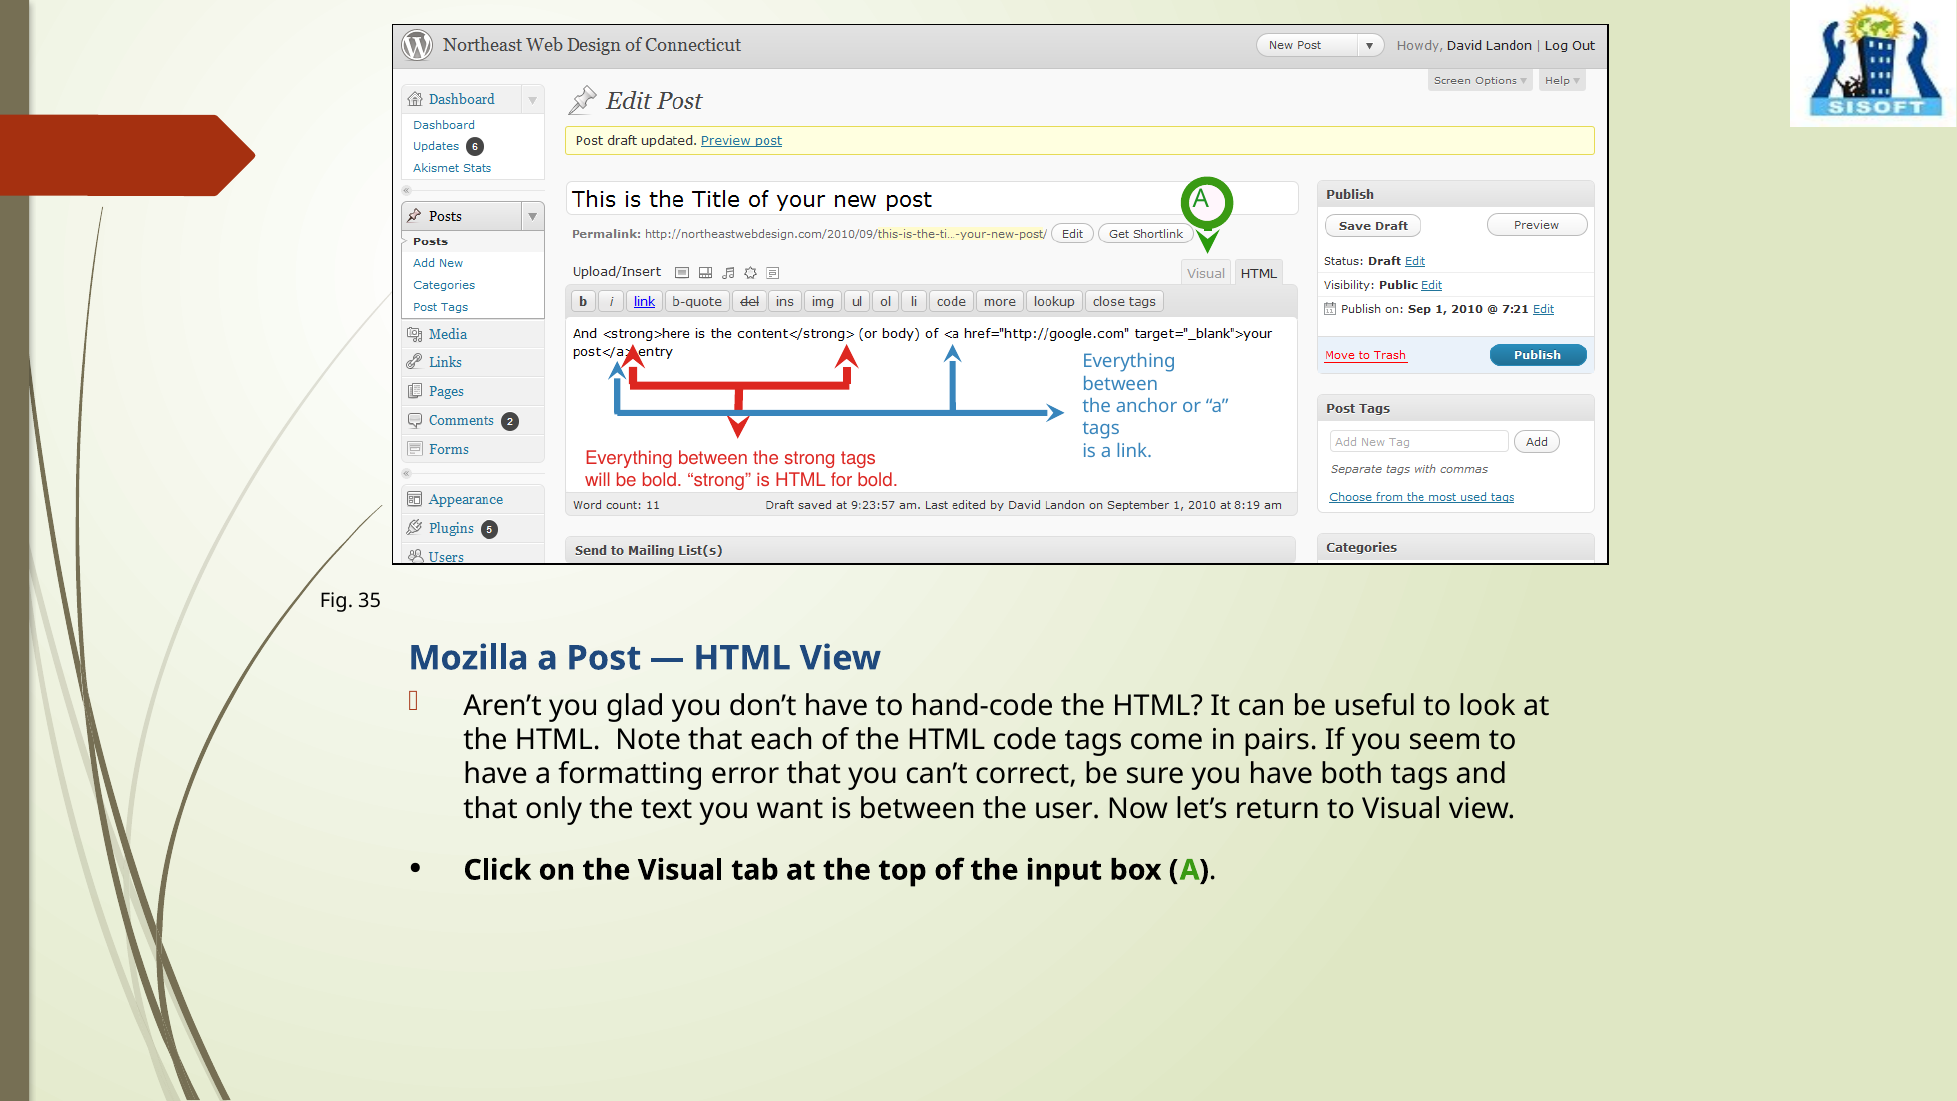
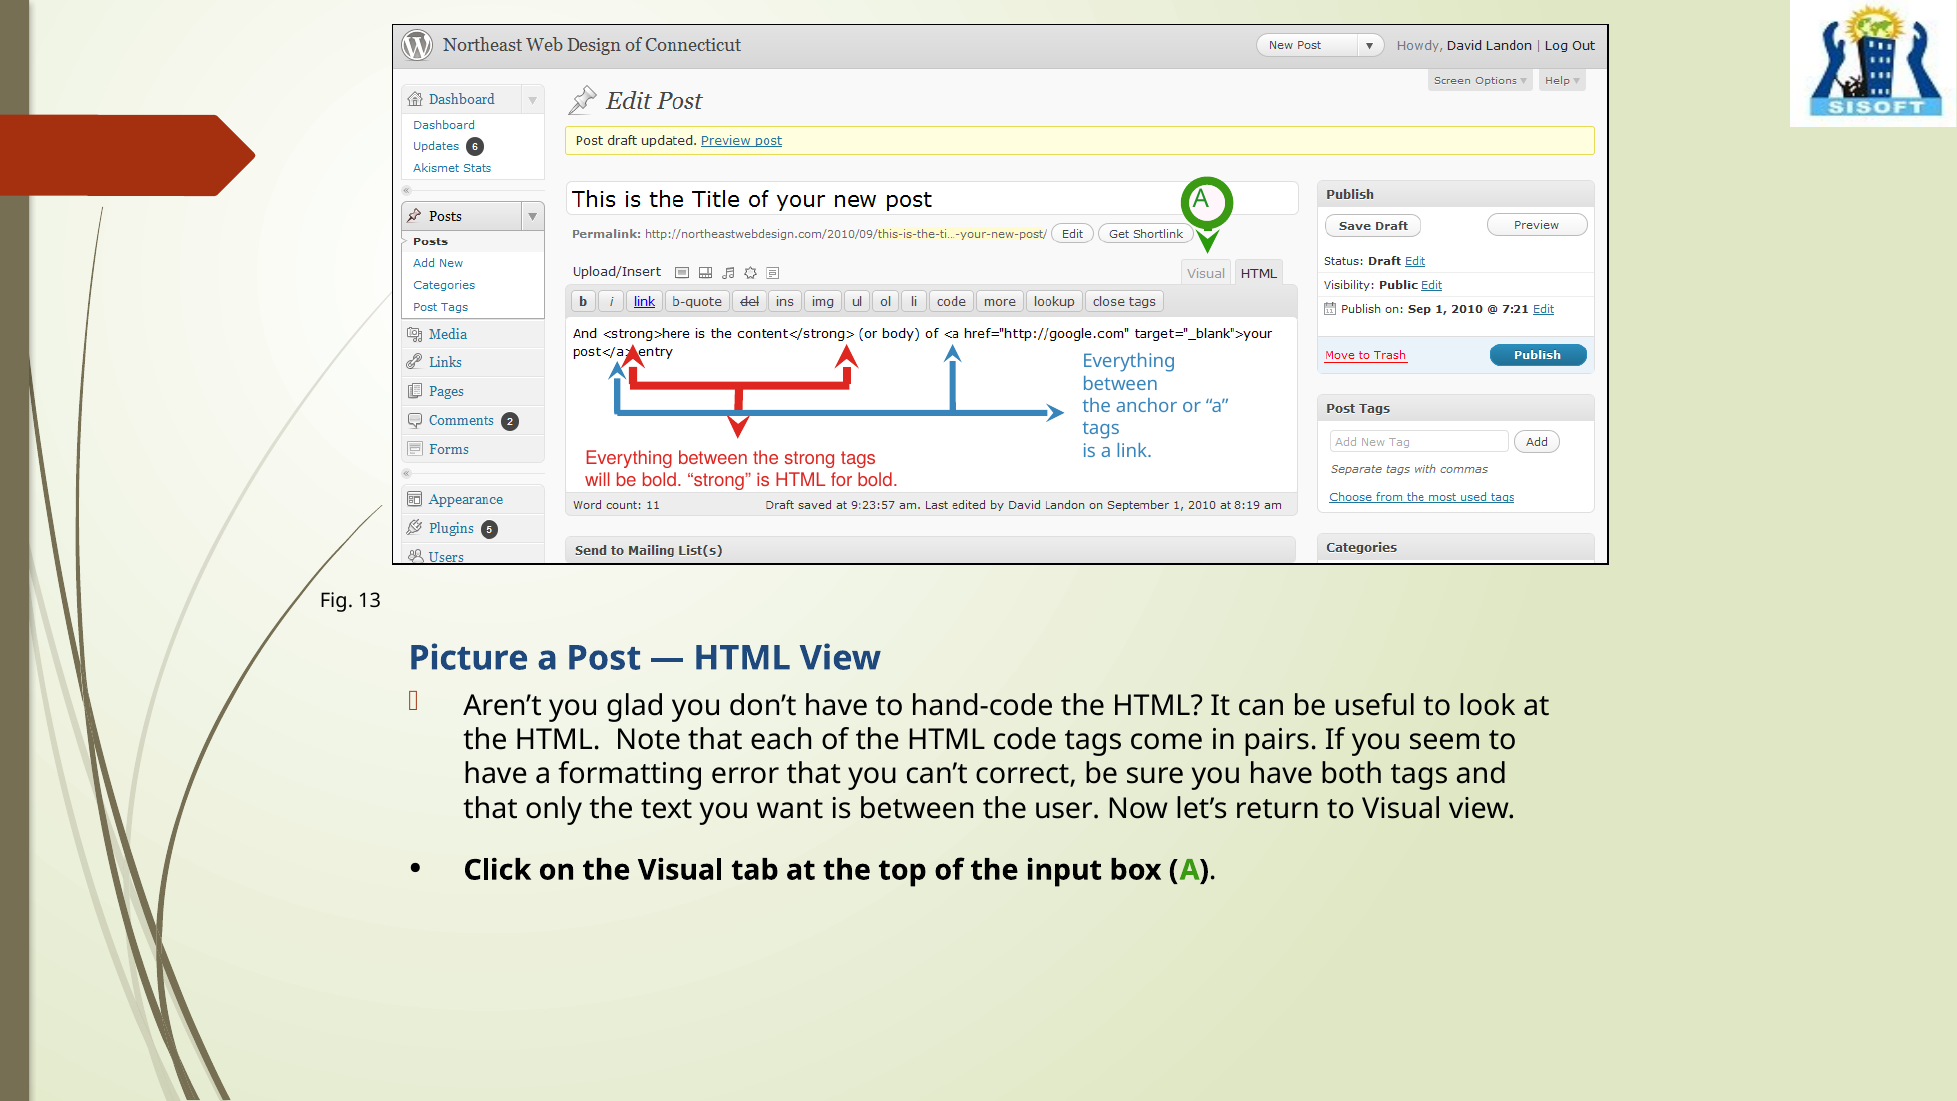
35: 35 -> 13 (370, 601)
Mozilla: Mozilla -> Picture (468, 658)
